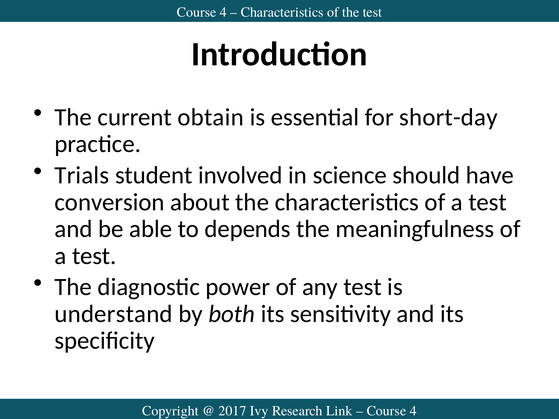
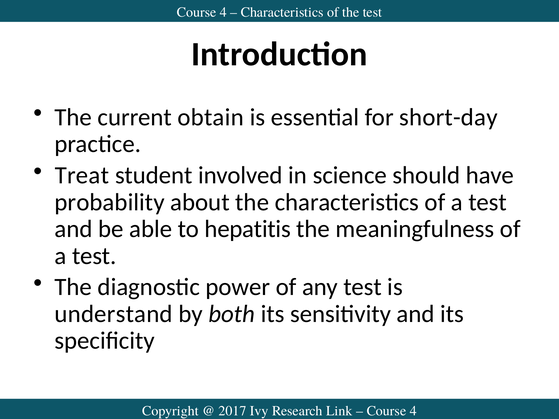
Trials: Trials -> Treat (82, 175)
conversion: conversion -> probability (110, 202)
depends: depends -> hepatitis (248, 229)
